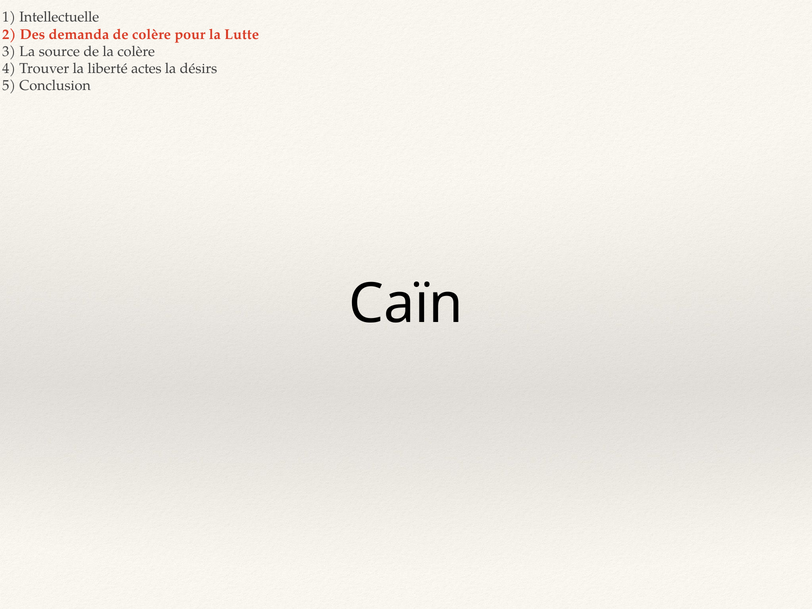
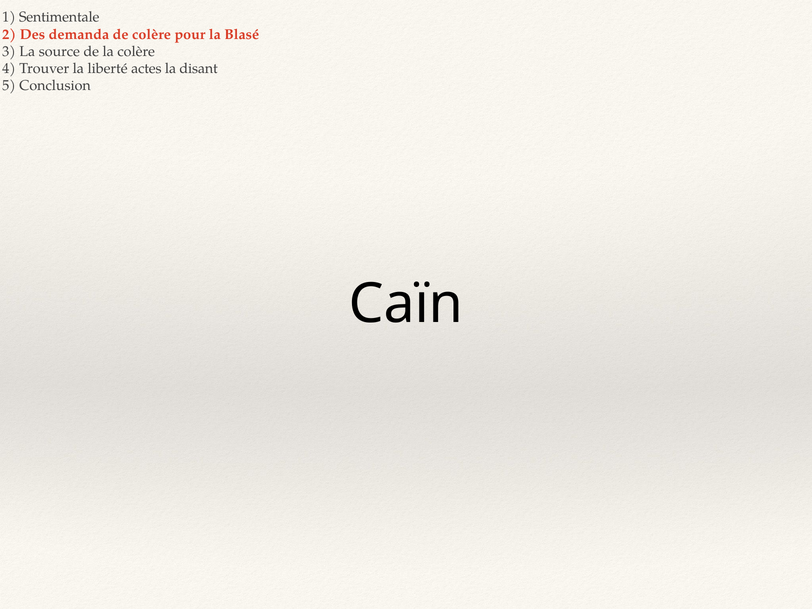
Intellectuelle: Intellectuelle -> Sentimentale (59, 17)
Lutte: Lutte -> Blasé (242, 34)
désirs: désirs -> disant (199, 69)
